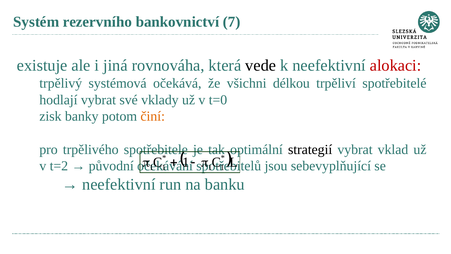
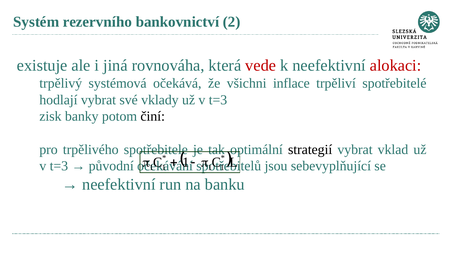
7: 7 -> 2 (232, 22)
vede colour: black -> red (261, 65)
délkou: délkou -> inflace (291, 83)
vklady už v t=0: t=0 -> t=3 (218, 100)
činí colour: orange -> black (153, 116)
t=2: t=2 -> t=3 (59, 166)
